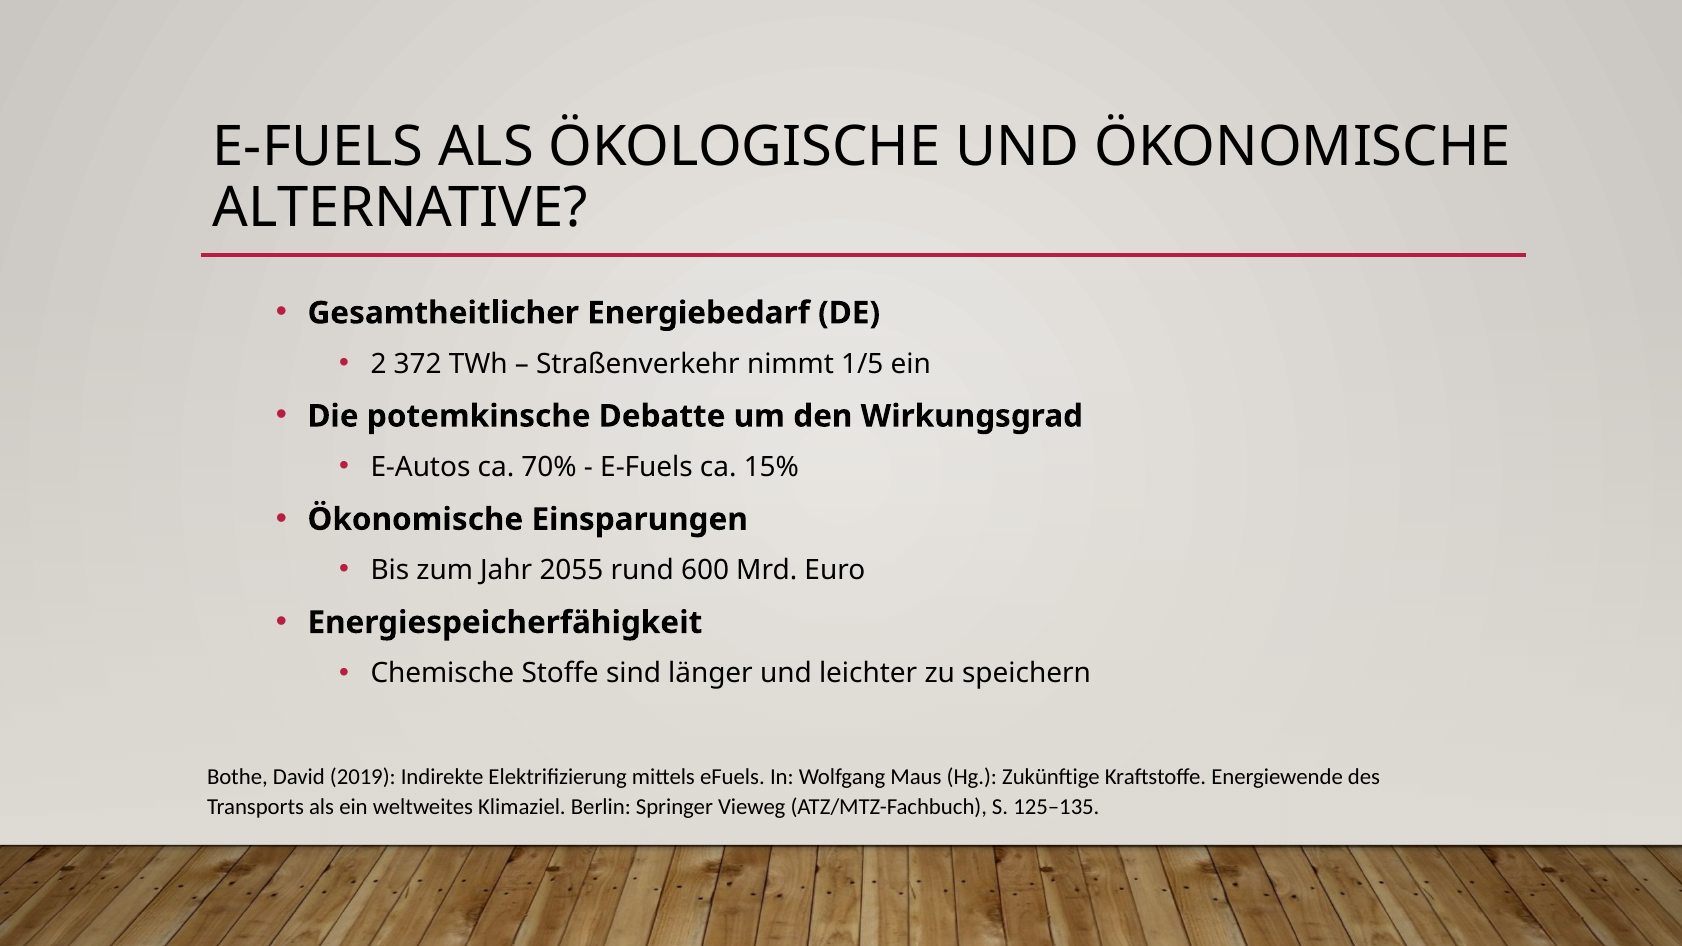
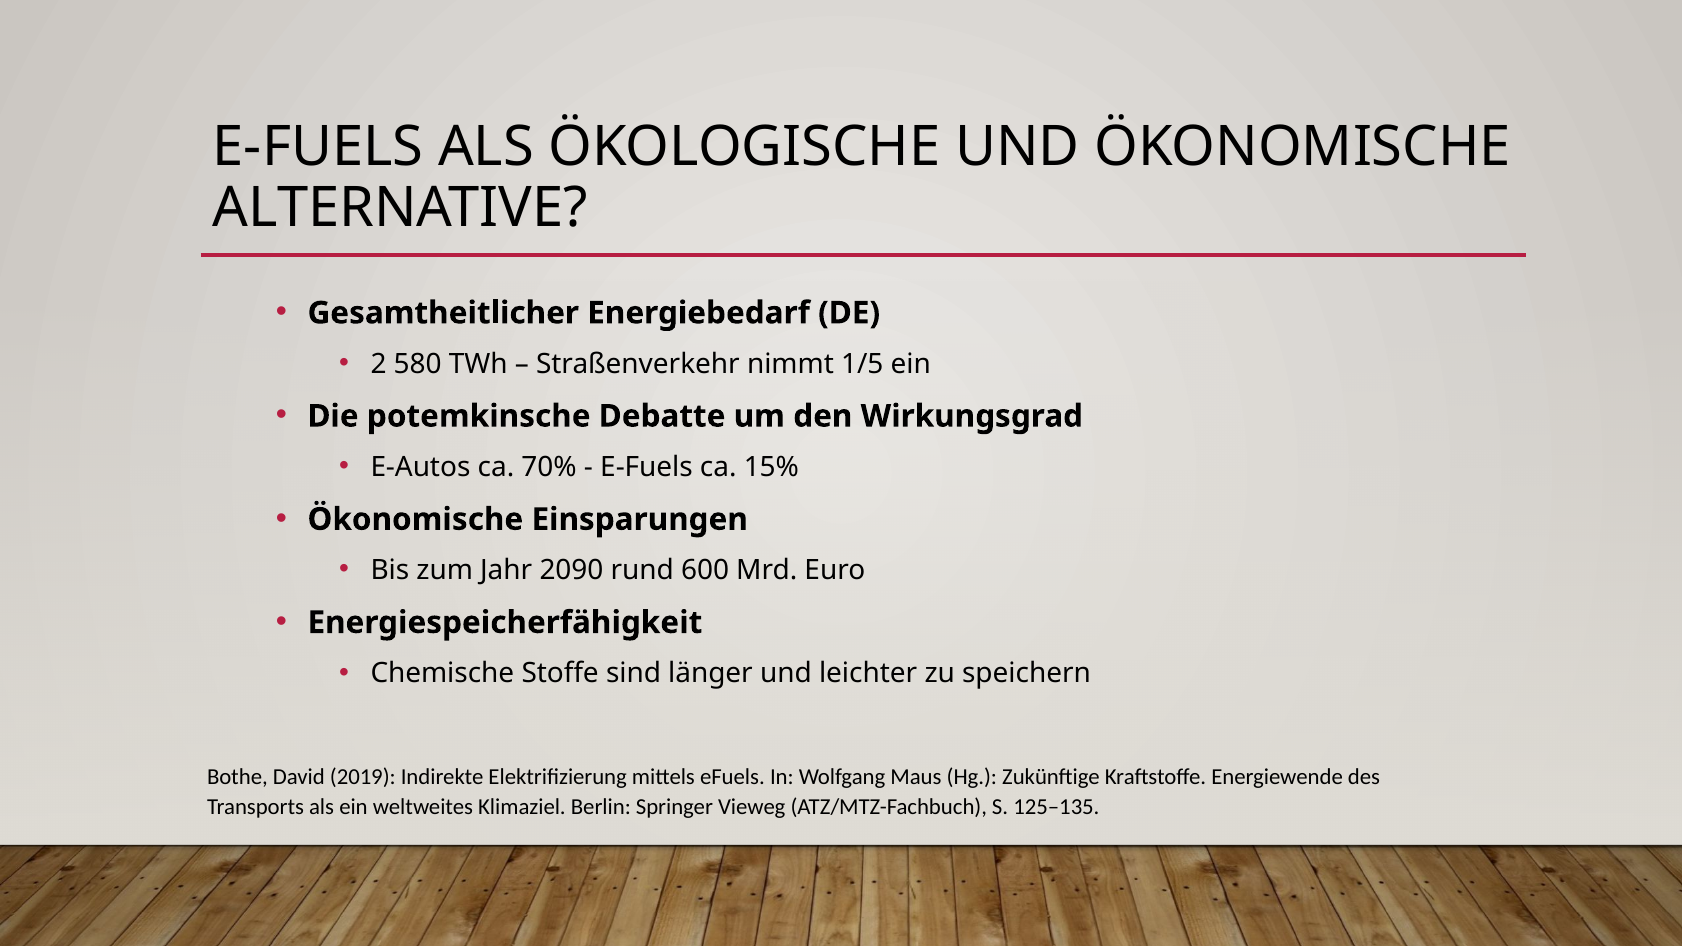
372: 372 -> 580 (418, 364)
2055: 2055 -> 2090 (571, 570)
